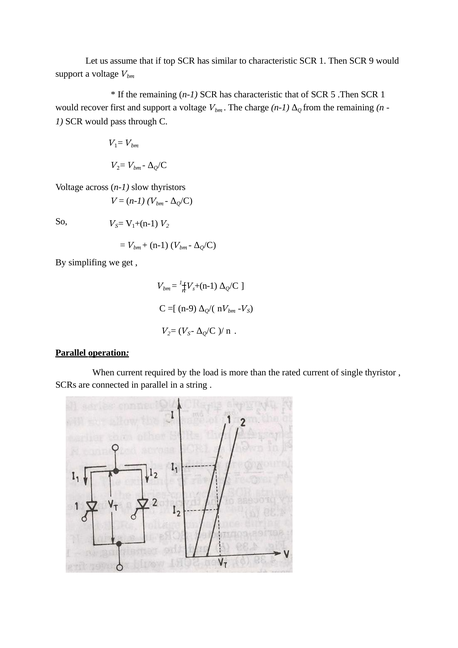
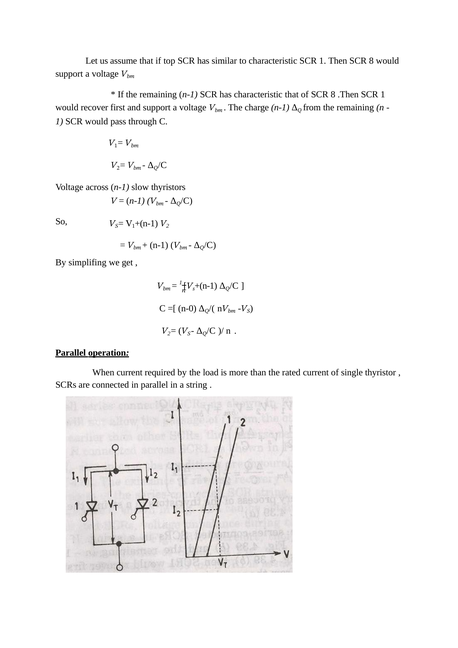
Then SCR 9: 9 -> 8 (371, 61)
of SCR 5: 5 -> 8 (333, 94)
n-9: n-9 -> n-0 (187, 308)
